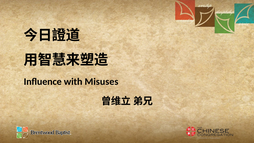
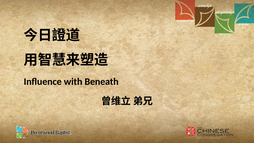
Misuses: Misuses -> Beneath (102, 82)
